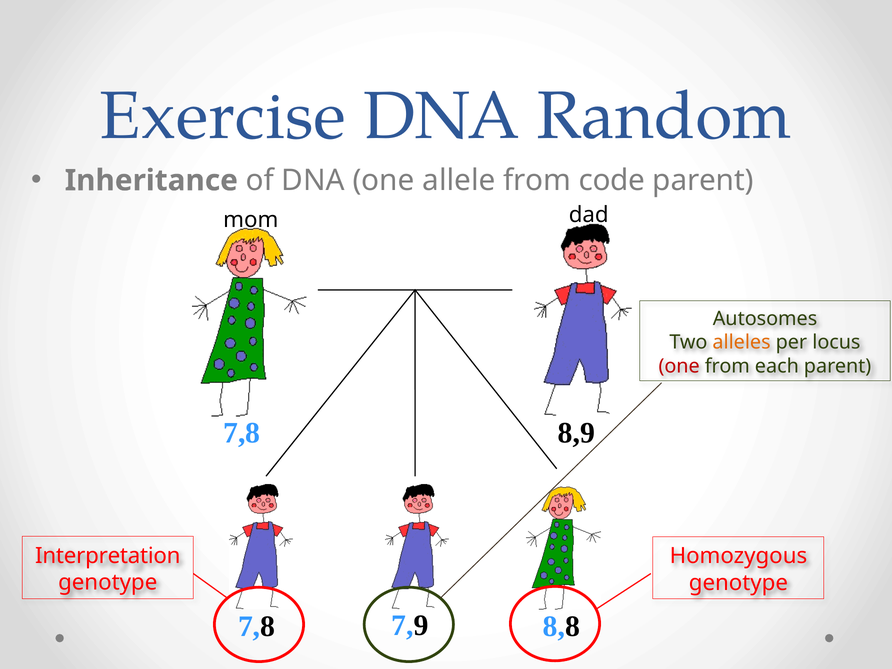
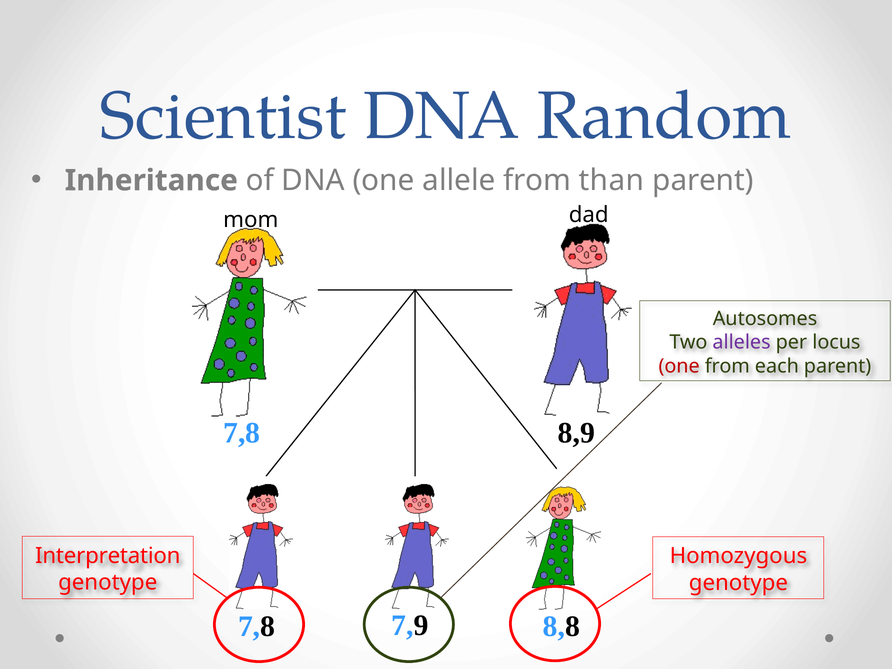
Exercise: Exercise -> Scientist (223, 116)
code: code -> than (611, 180)
alleles colour: orange -> purple (742, 342)
